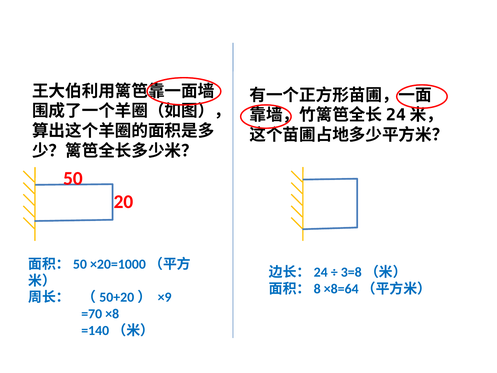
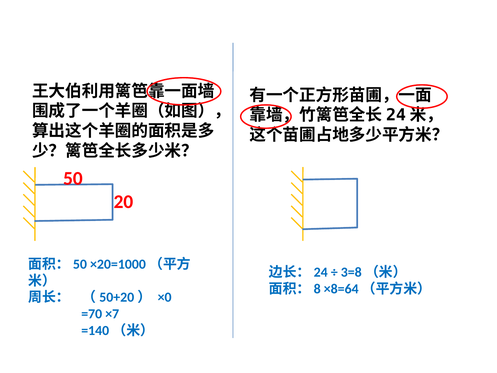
×9: ×9 -> ×0 (165, 297)
×8: ×8 -> ×7 (112, 314)
